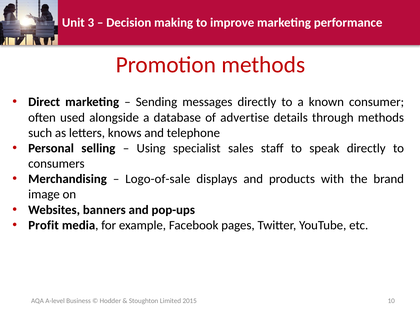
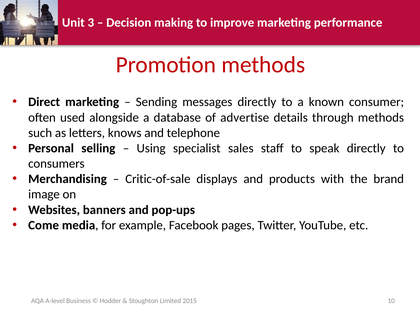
Logo-of-sale: Logo-of-sale -> Critic-of-sale (158, 179)
Profit: Profit -> Come (44, 225)
